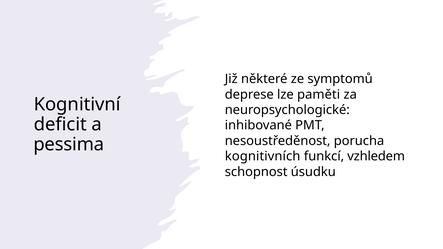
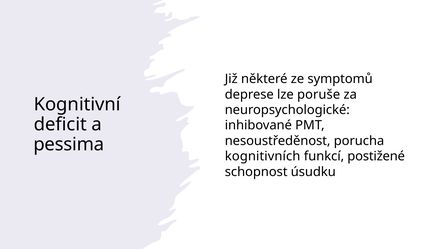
paměti: paměti -> poruše (319, 95)
vzhledem: vzhledem -> postižené (376, 156)
